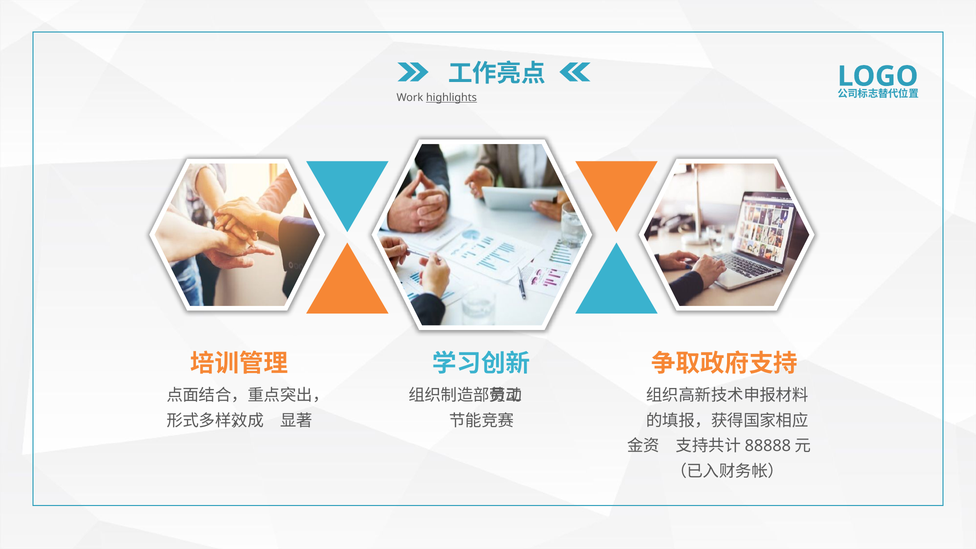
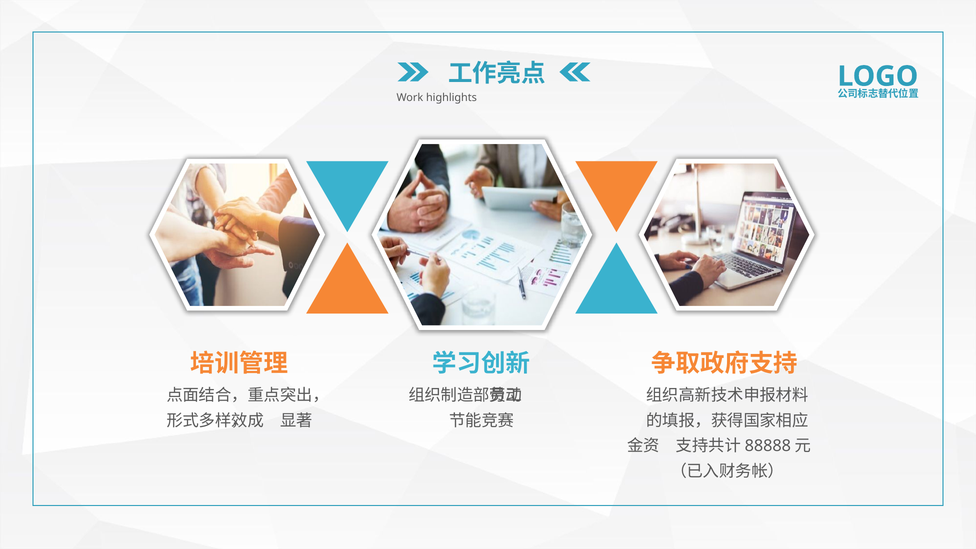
highlights underline: present -> none (451, 98)
